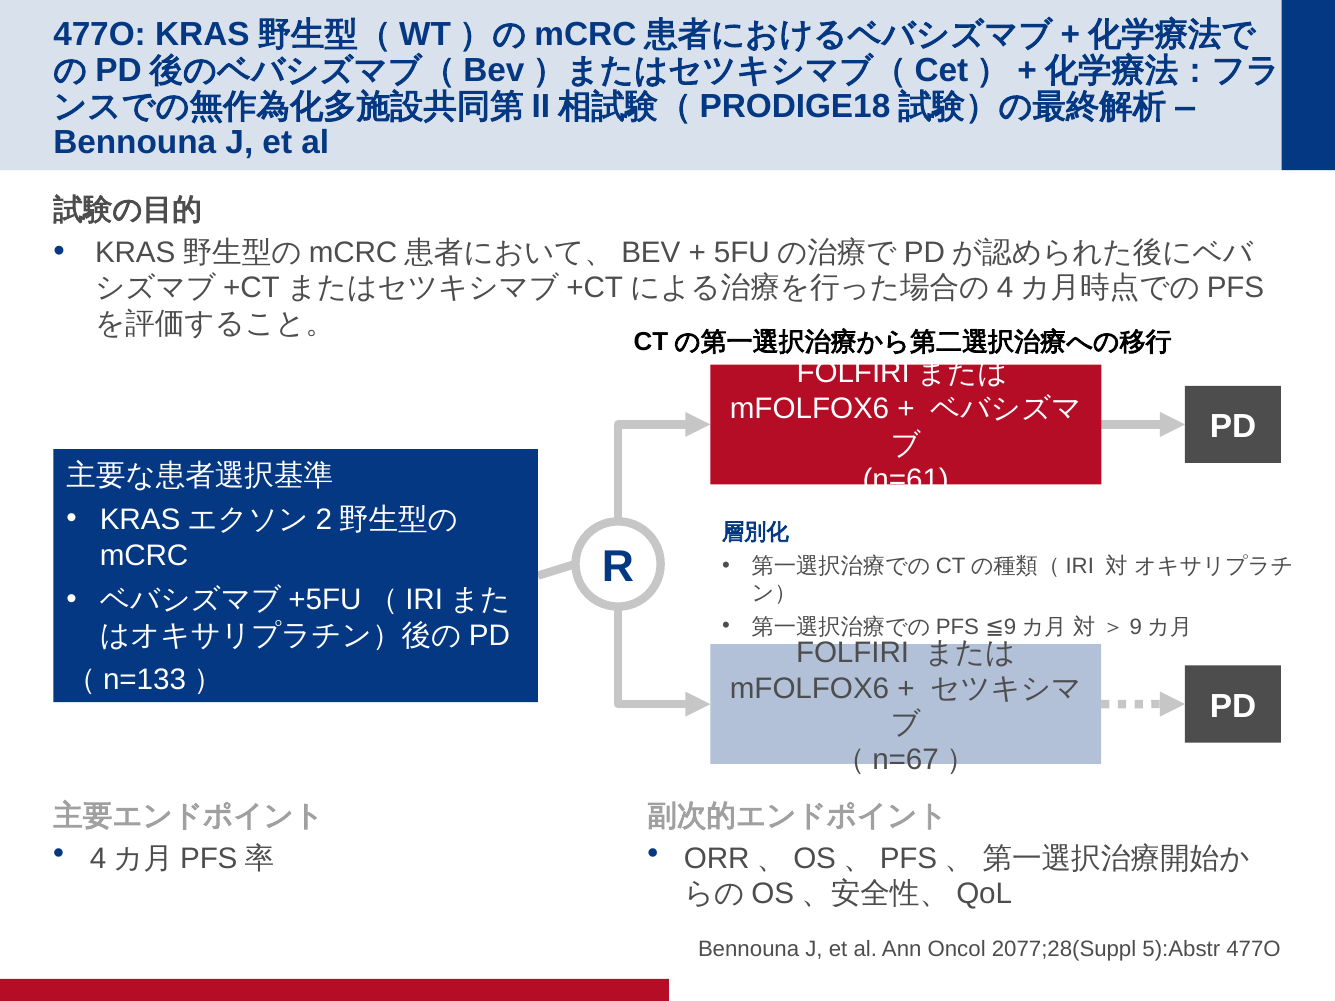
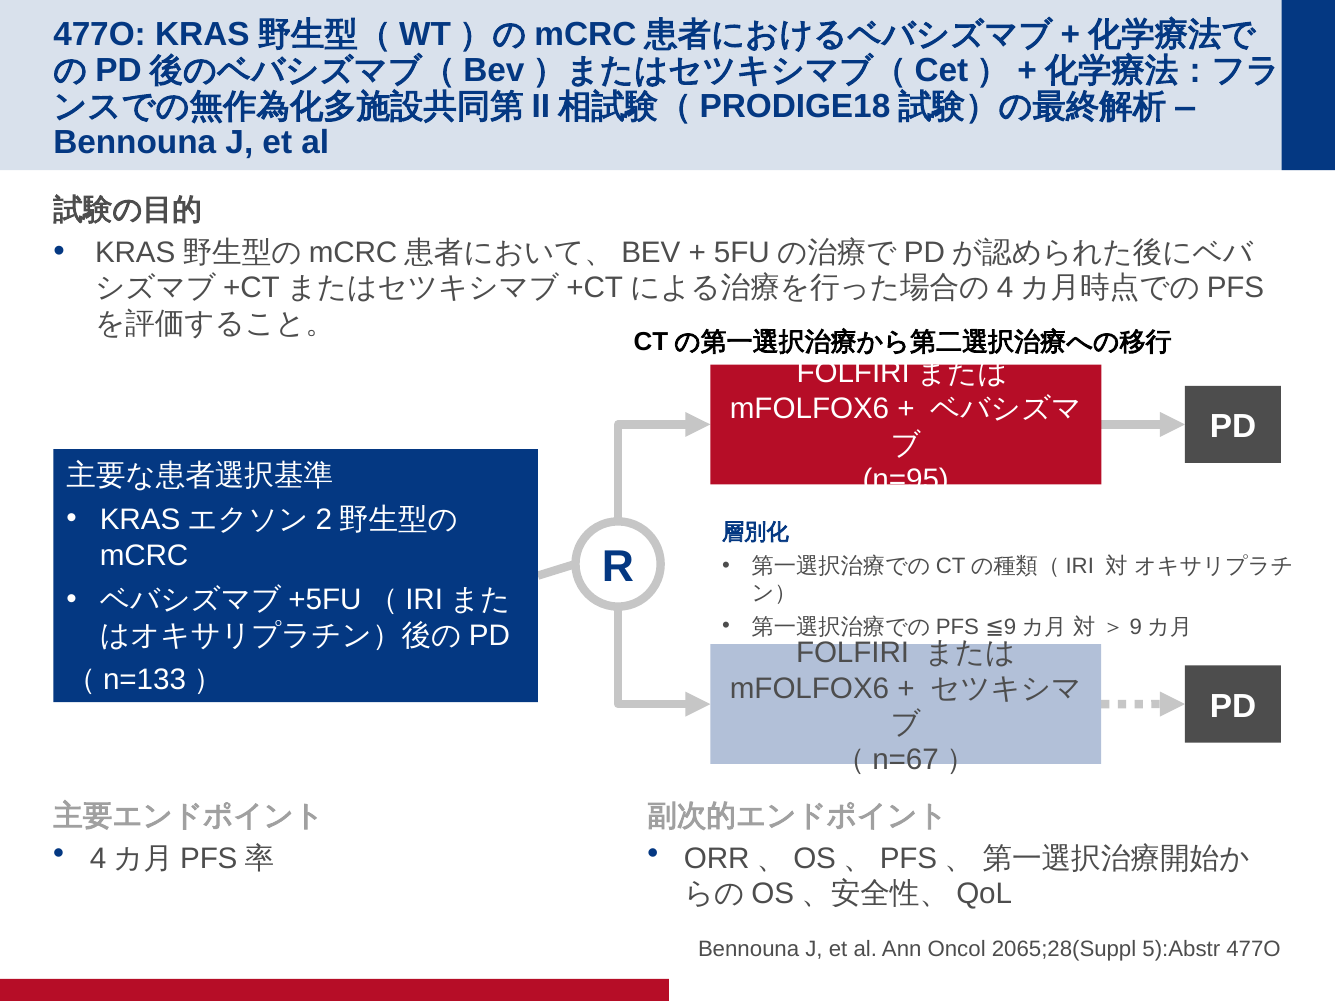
n=61: n=61 -> n=95 (906, 480)
2077;28(Suppl: 2077;28(Suppl -> 2065;28(Suppl (1064, 949)
